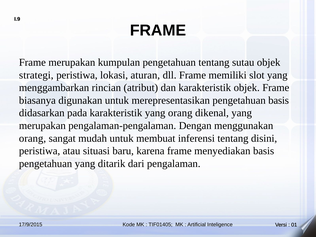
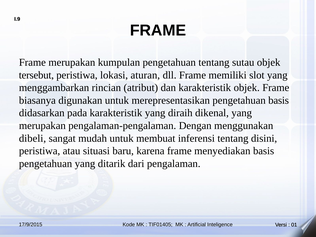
strategi: strategi -> tersebut (36, 75)
yang orang: orang -> diraih (180, 113)
orang: orang -> dibeli (33, 138)
